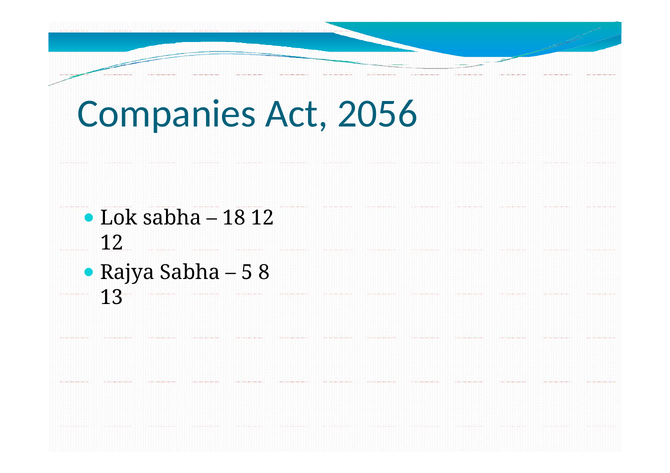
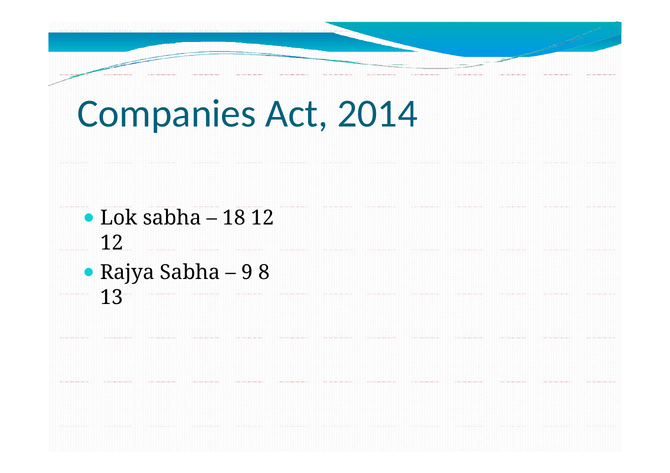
2056: 2056 -> 2014 (377, 114)
5: 5 -> 9 (247, 273)
